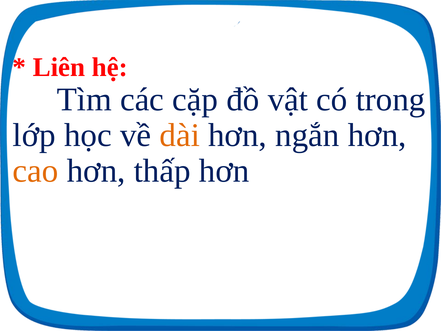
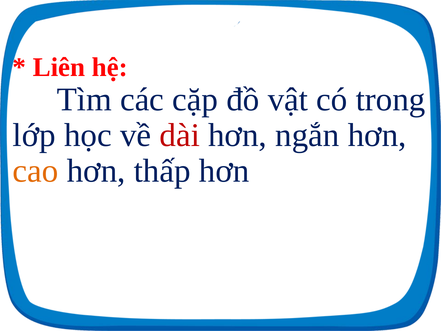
dài colour: orange -> red (180, 135)
